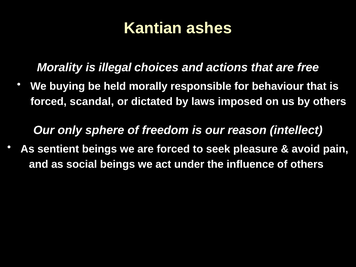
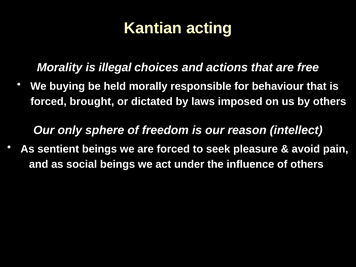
ashes: ashes -> acting (209, 28)
scandal: scandal -> brought (92, 101)
